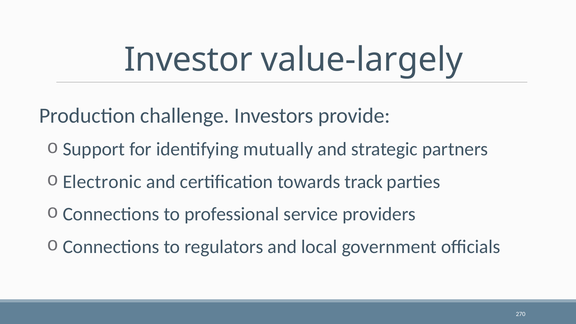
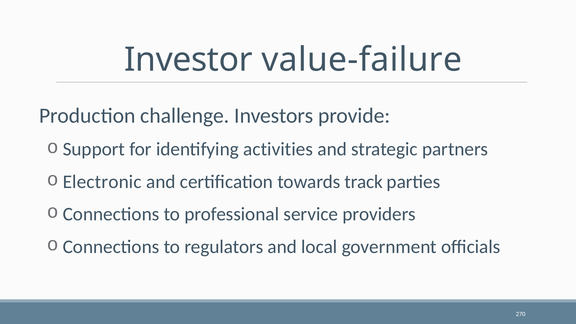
value-largely: value-largely -> value-failure (362, 60)
mutually: mutually -> activities (278, 149)
